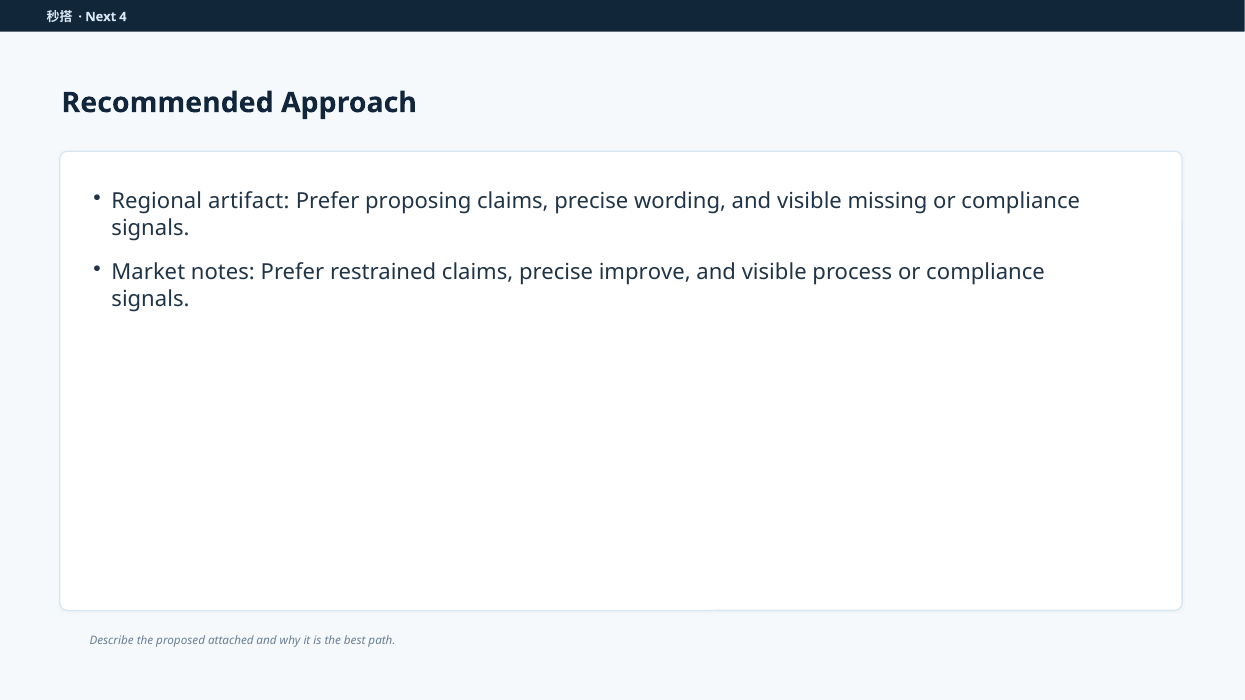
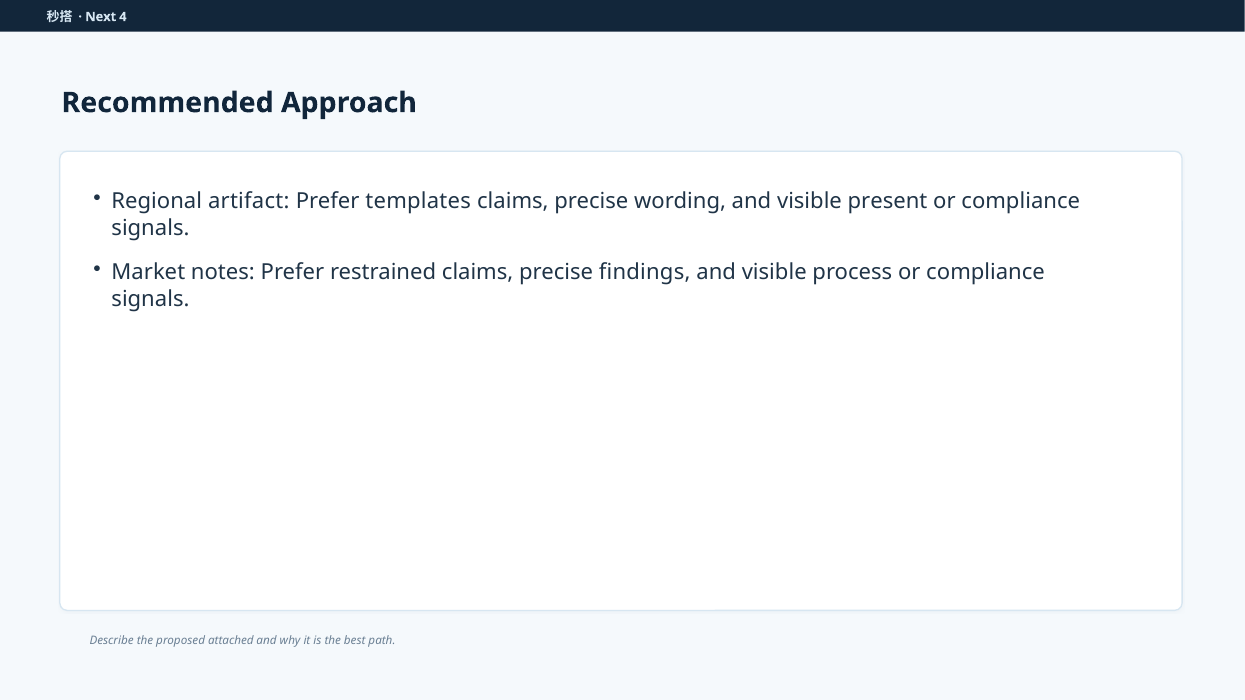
proposing: proposing -> templates (418, 201)
missing: missing -> present (888, 201)
improve: improve -> findings (645, 273)
